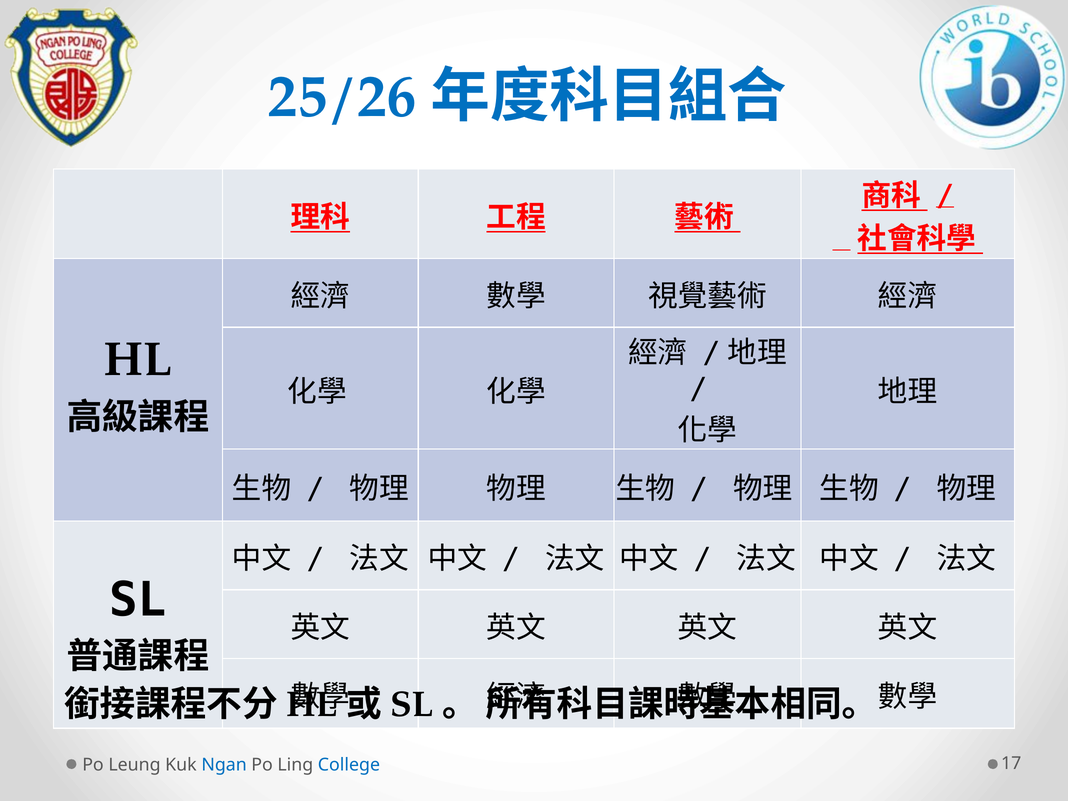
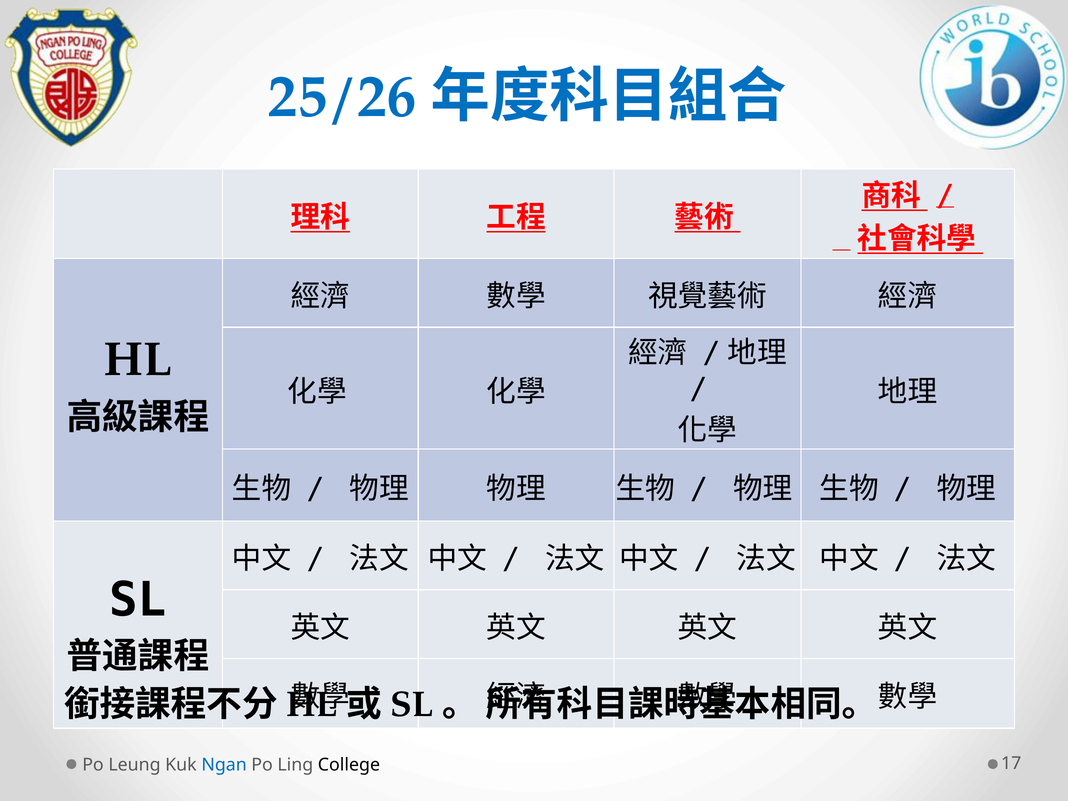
College colour: blue -> black (349, 765)
